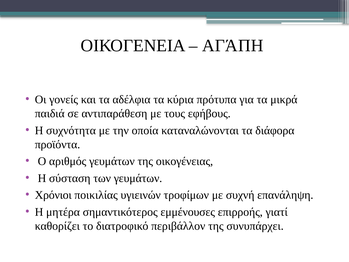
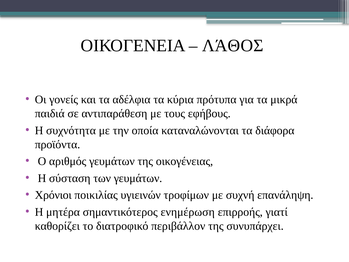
ΑΓΆΠΗ: ΑΓΆΠΗ -> ΛΆΘΟΣ (233, 46)
εμμένουσες: εμμένουσες -> ενημέρωση (188, 212)
